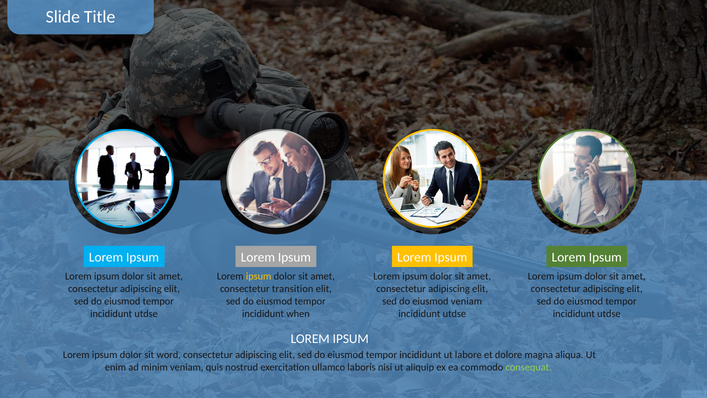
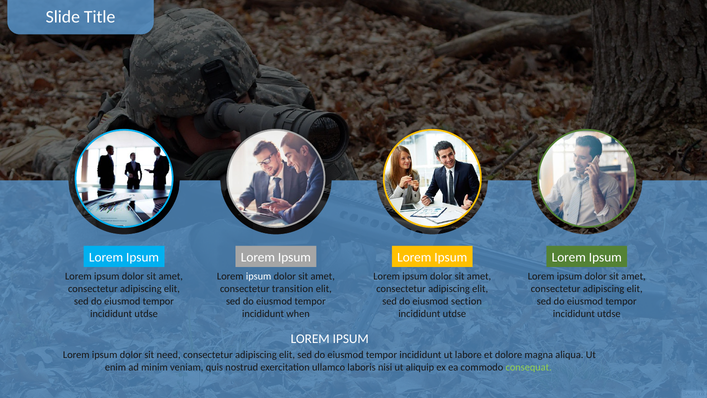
ipsum colour: yellow -> white (259, 276)
eiusmod veniam: veniam -> section (466, 301)
word: word -> need (169, 355)
